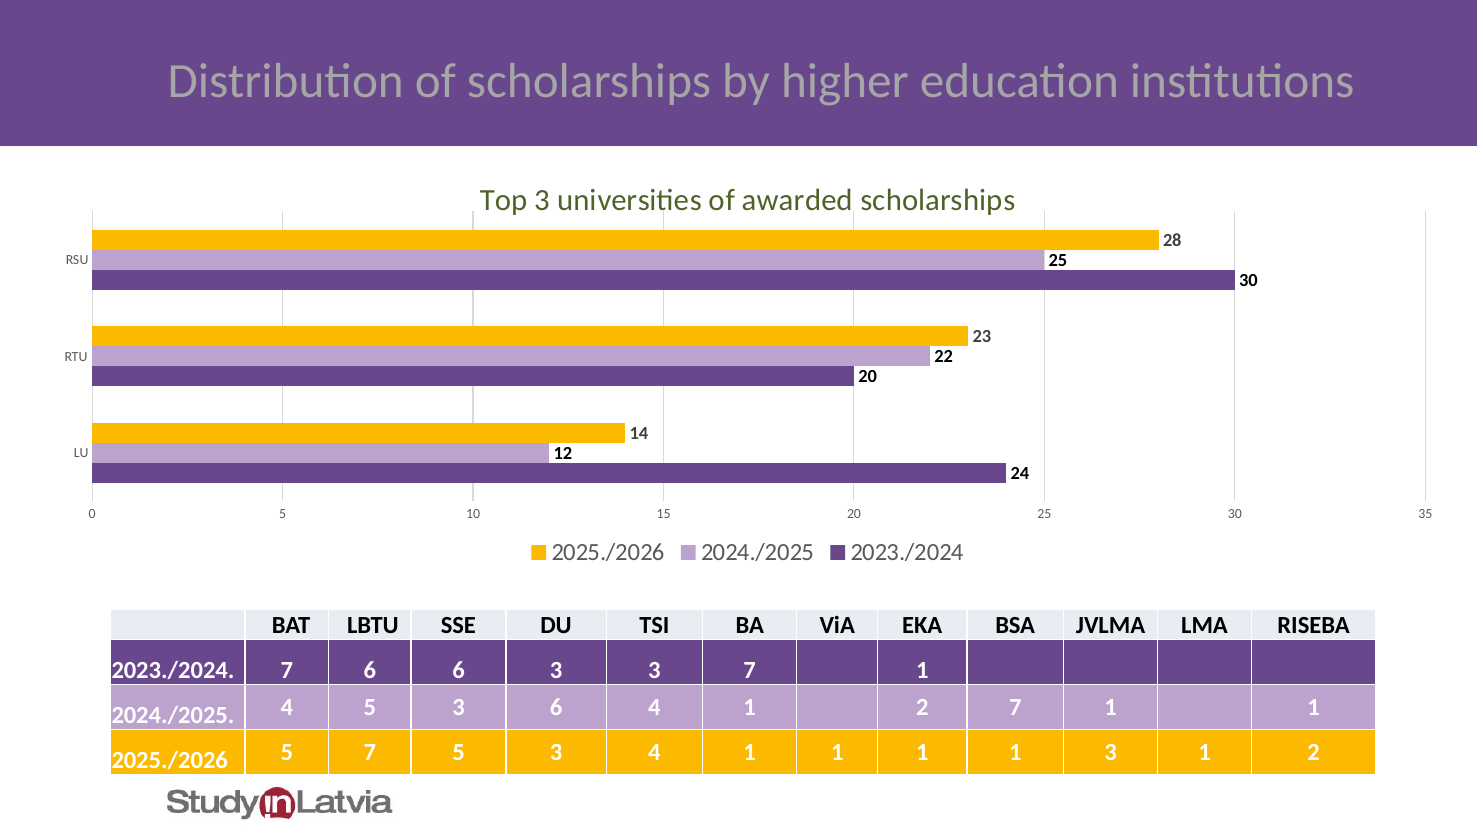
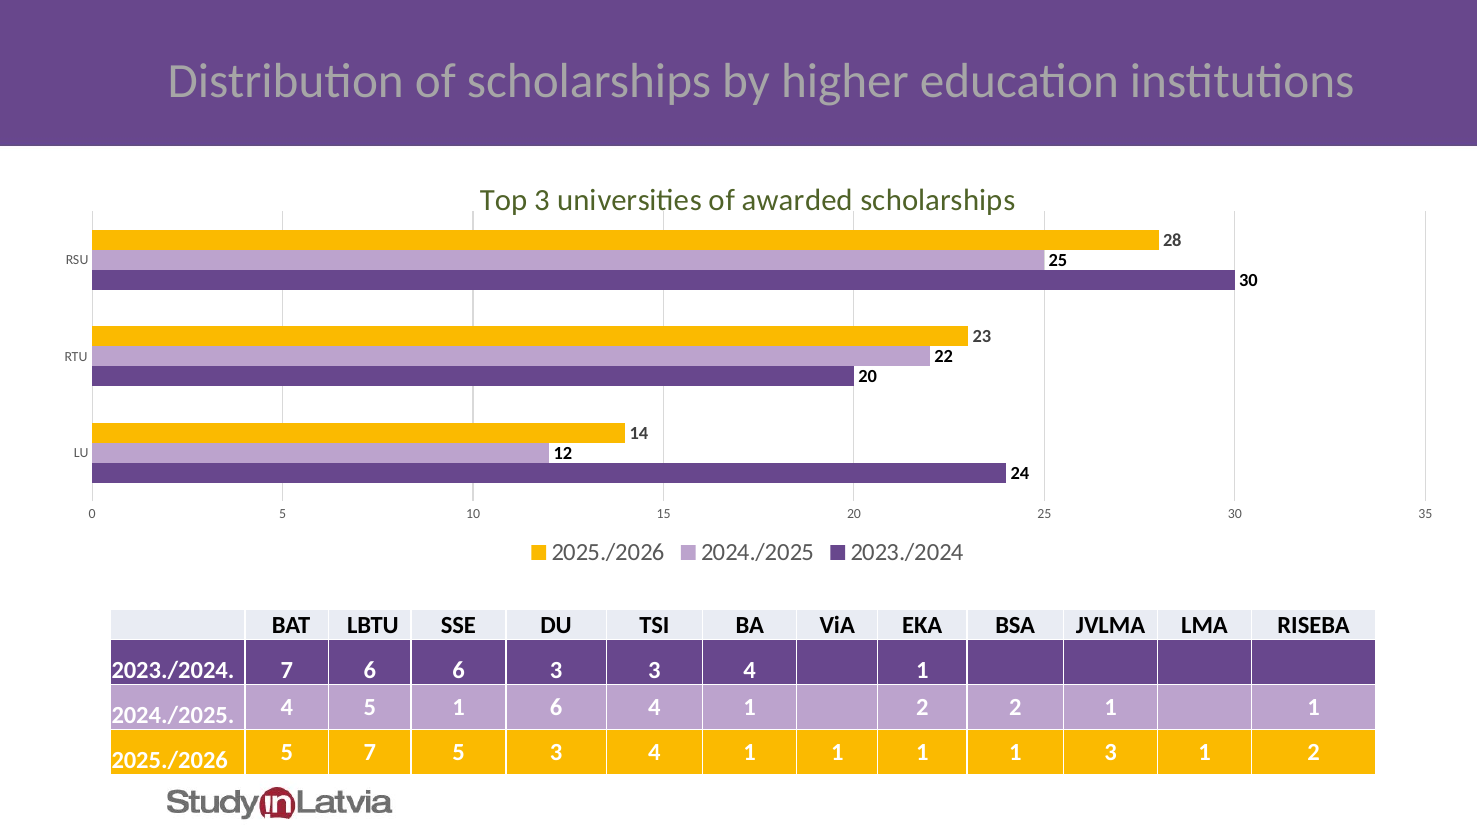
3 3 7: 7 -> 4 (750, 670)
4 5 3: 3 -> 1 (459, 708)
2 7: 7 -> 2 (1015, 708)
